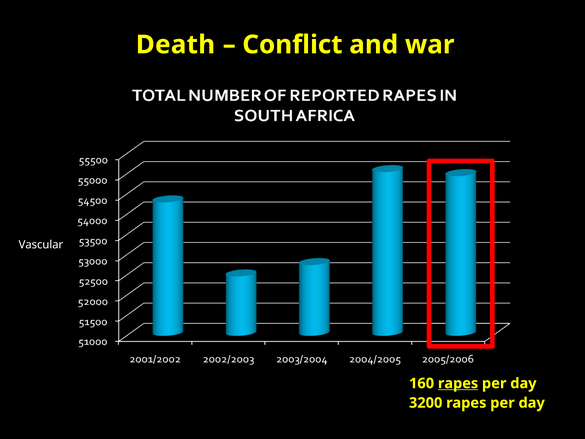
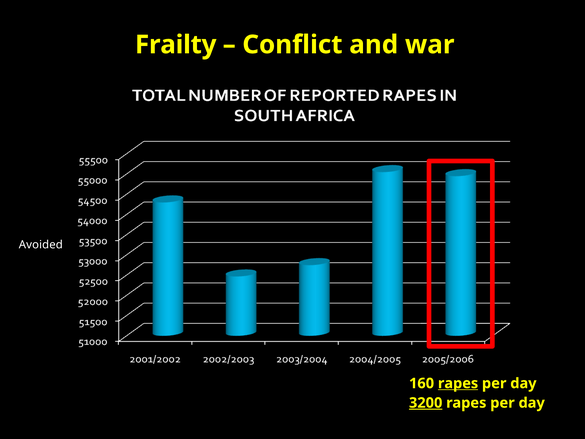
Death: Death -> Frailty (176, 45)
Vascular: Vascular -> Avoided (41, 245)
3200 underline: none -> present (426, 403)
